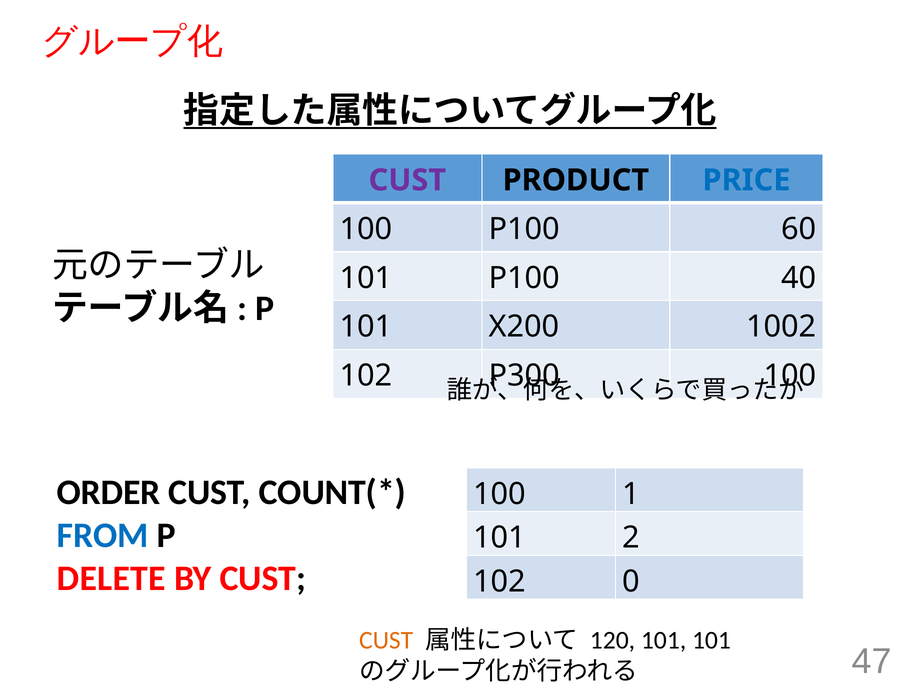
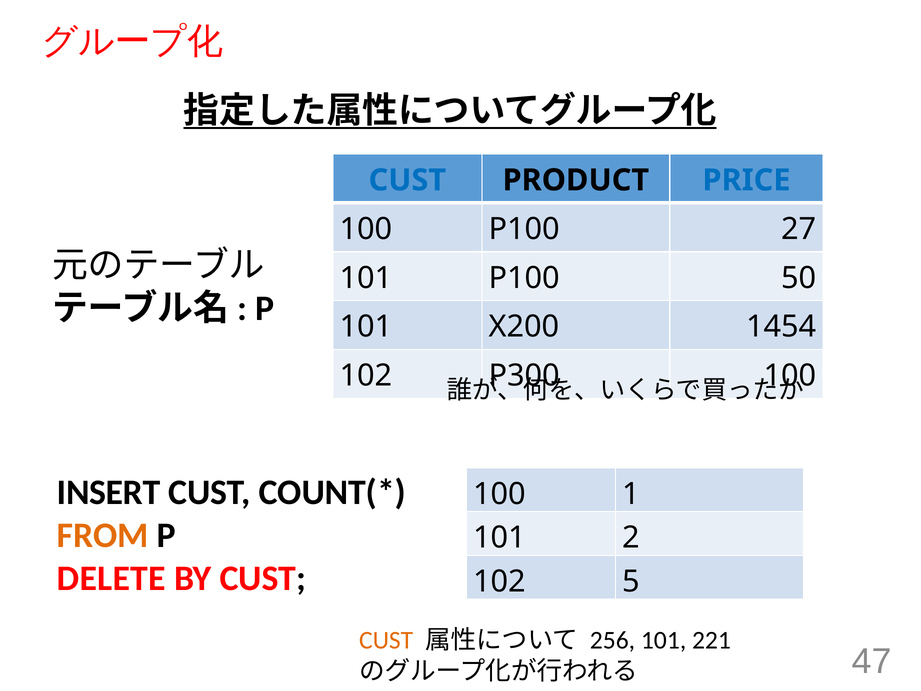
CUST colour: purple -> blue (407, 180)
60: 60 -> 27 (799, 229)
40: 40 -> 50 (799, 278)
1002: 1002 -> 1454 (781, 327)
ORDER: ORDER -> INSERT (109, 492)
FROM colour: blue -> orange (103, 535)
0: 0 -> 5 (631, 581)
120: 120 -> 256 (612, 640)
101 101: 101 -> 221 (711, 640)
